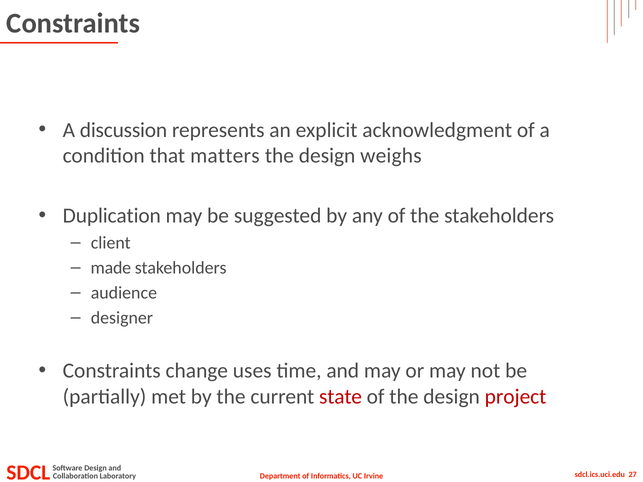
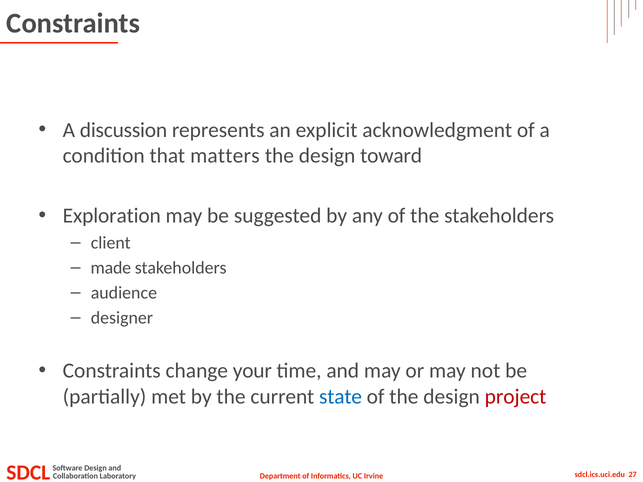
weighs: weighs -> toward (391, 156)
Duplication: Duplication -> Exploration (112, 216)
uses: uses -> your (252, 371)
state colour: red -> blue (341, 397)
